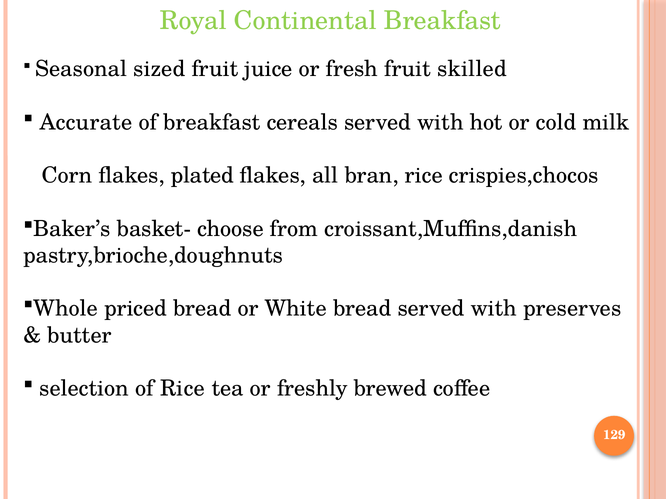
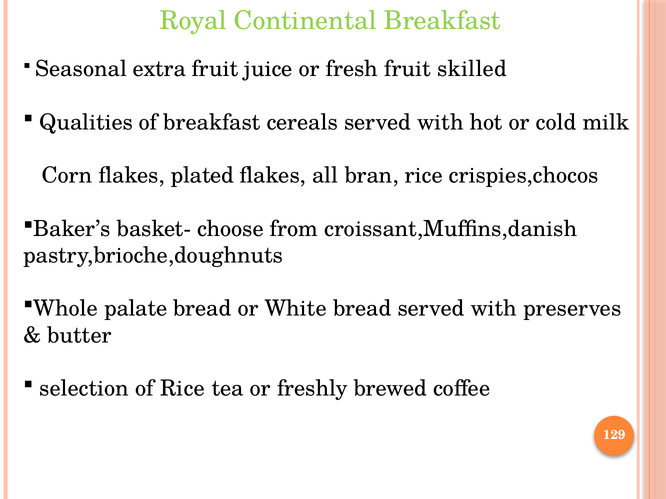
sized: sized -> extra (159, 69)
Accurate: Accurate -> Qualities (86, 122)
priced: priced -> palate (136, 309)
